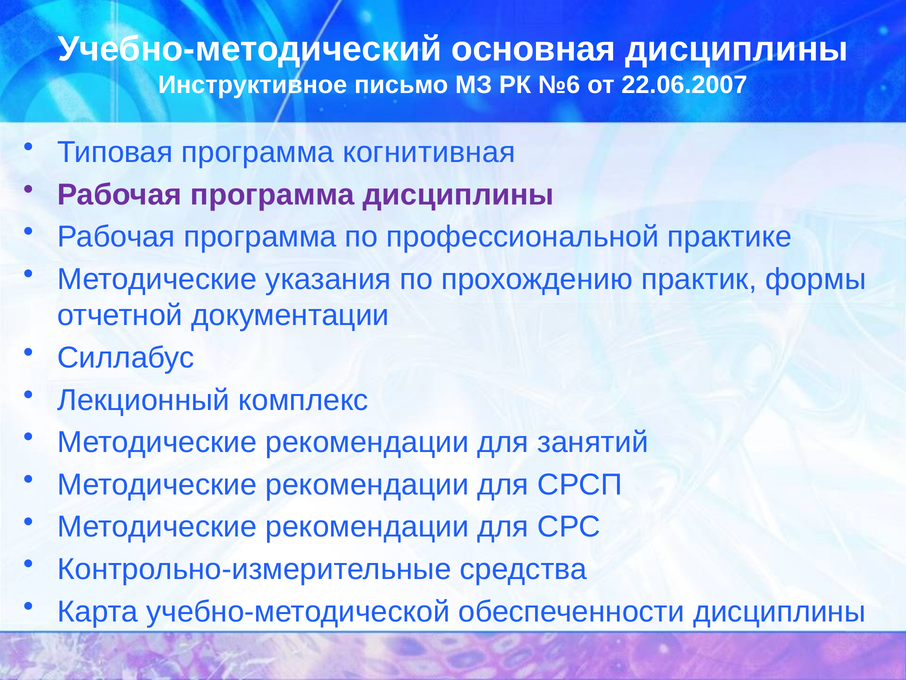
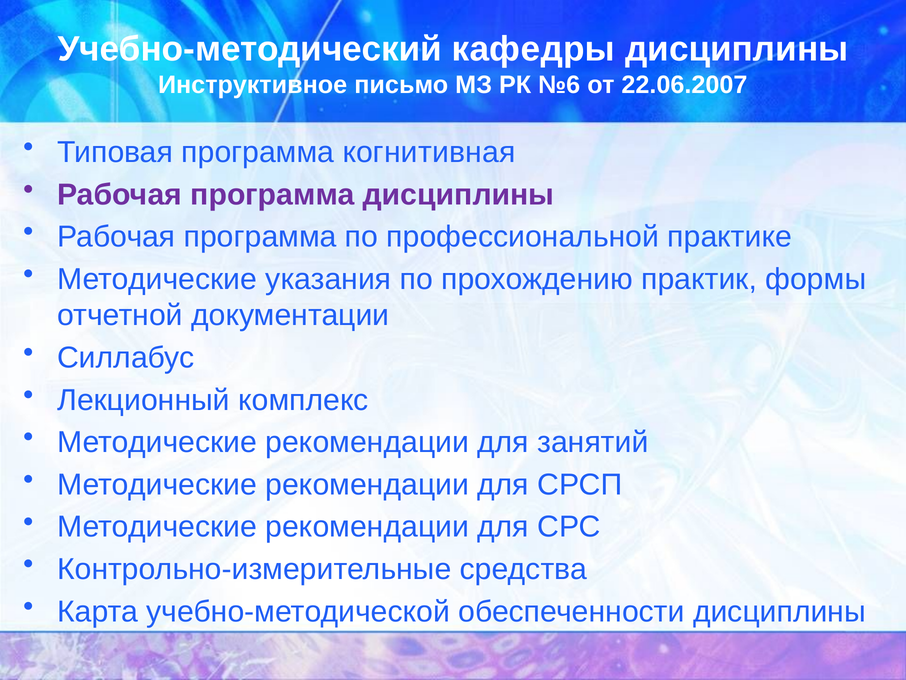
основная: основная -> кафедры (533, 49)
